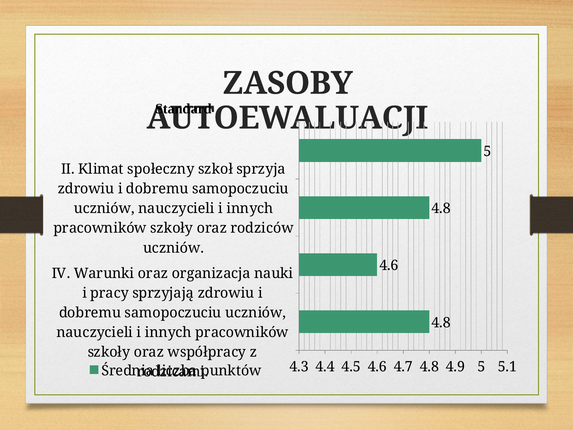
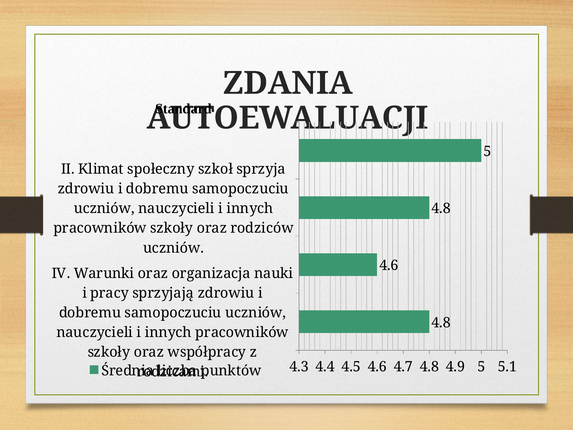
ZASOBY: ZASOBY -> ZDANIA (288, 83)
